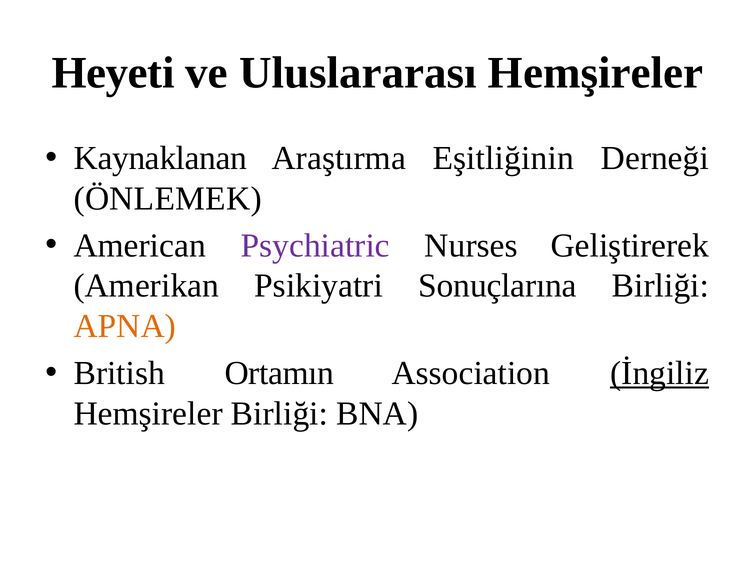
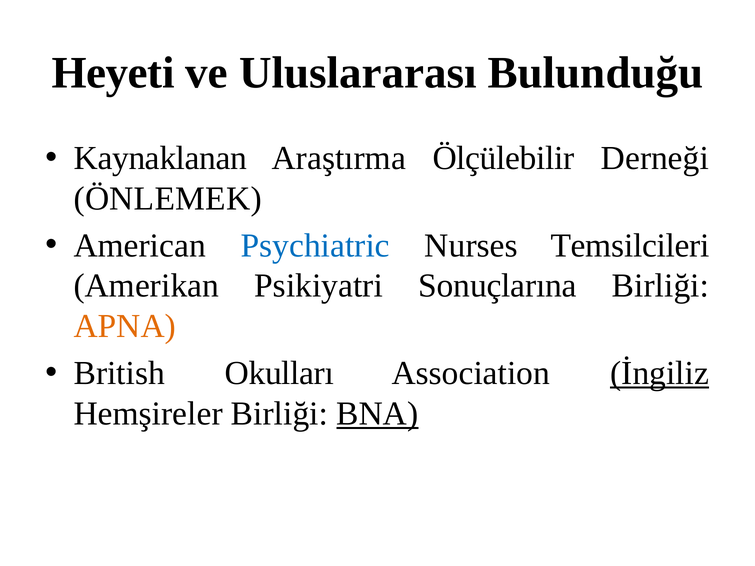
Uluslararası Hemşireler: Hemşireler -> Bulunduğu (596, 73)
Eşitliğinin: Eşitliğinin -> Ölçülebilir (504, 158)
Psychiatric colour: purple -> blue (315, 246)
Geliştirerek: Geliştirerek -> Temsilcileri (630, 246)
Ortamın: Ortamın -> Okulları (279, 373)
BNA underline: none -> present (377, 414)
